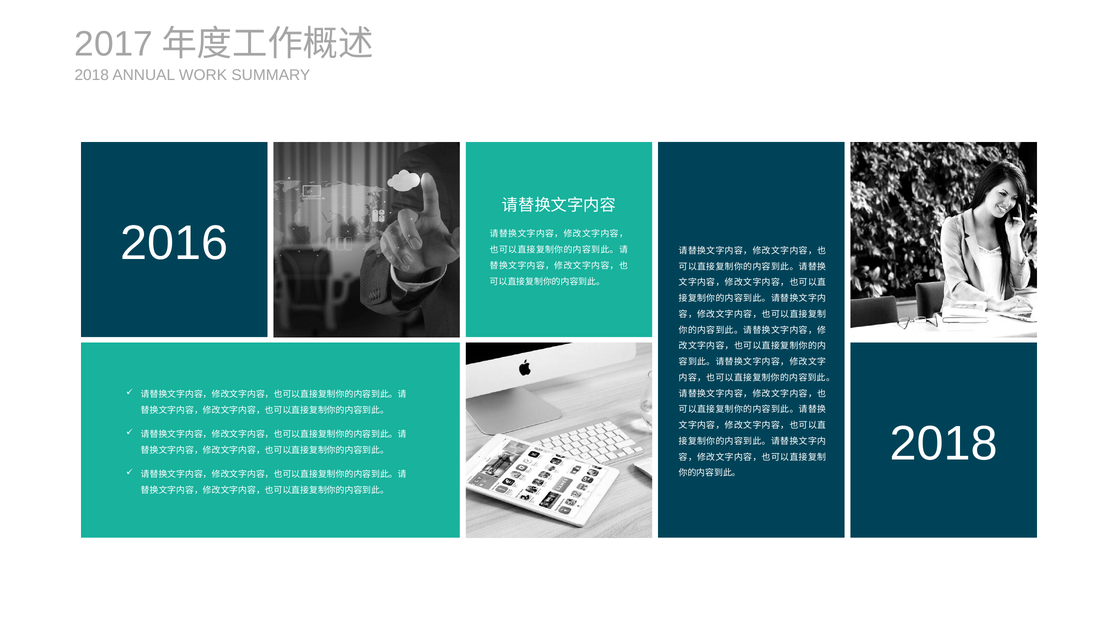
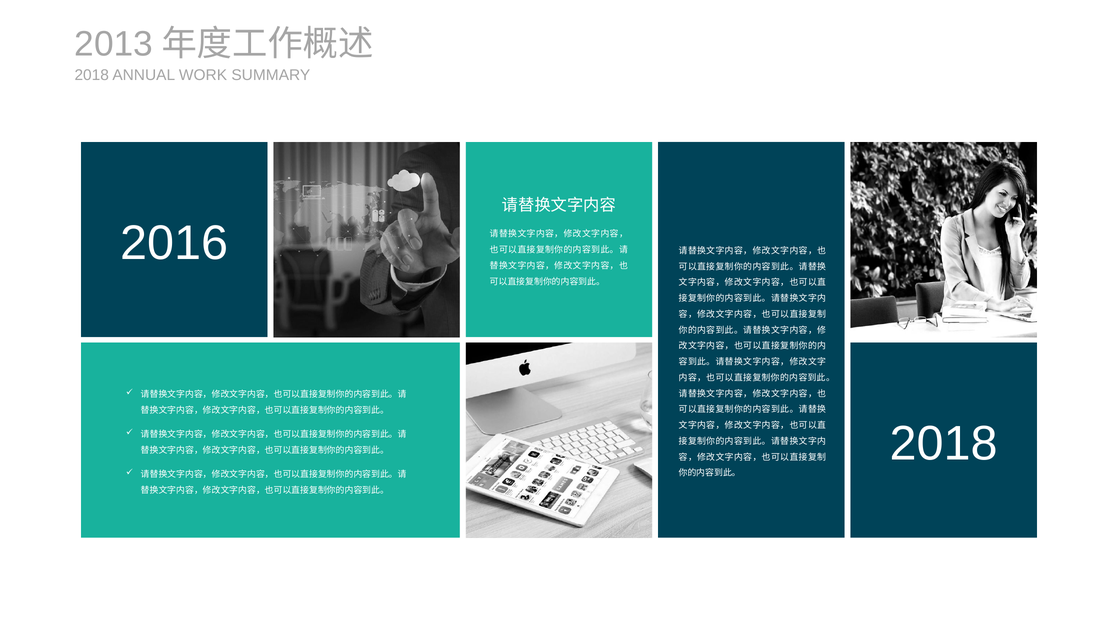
2017: 2017 -> 2013 (114, 44)
